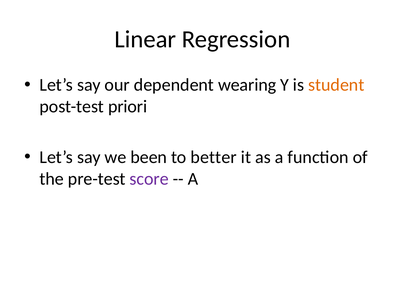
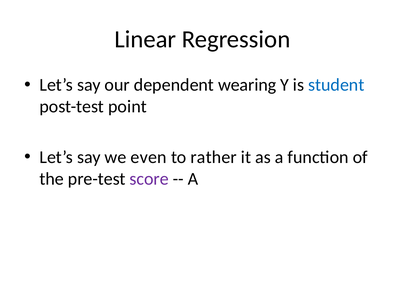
student colour: orange -> blue (336, 85)
priori: priori -> point (127, 107)
been: been -> even (149, 157)
better: better -> rather (214, 157)
